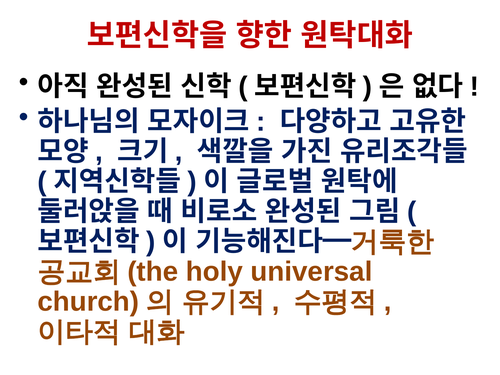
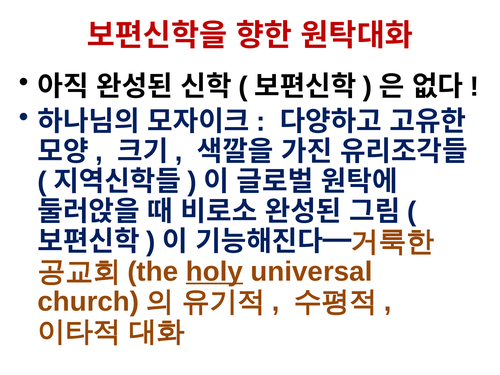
holy underline: none -> present (214, 272)
